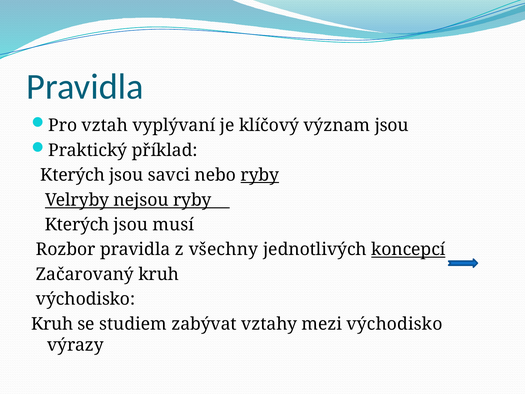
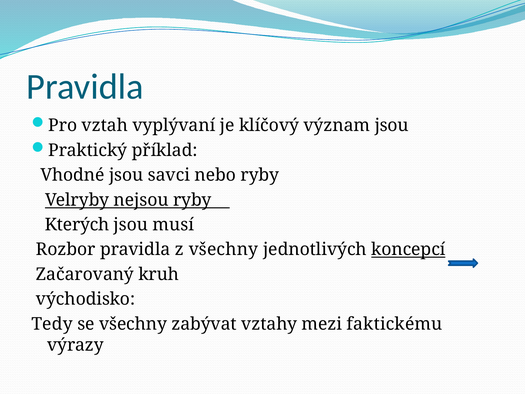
Kterých: Kterých -> Vhodné (73, 175)
ryby underline: present -> none (260, 175)
Kruh: Kruh -> Tedy (52, 324)
se studiem: studiem -> všechny (133, 324)
mezi východisko: východisko -> faktickému (394, 324)
